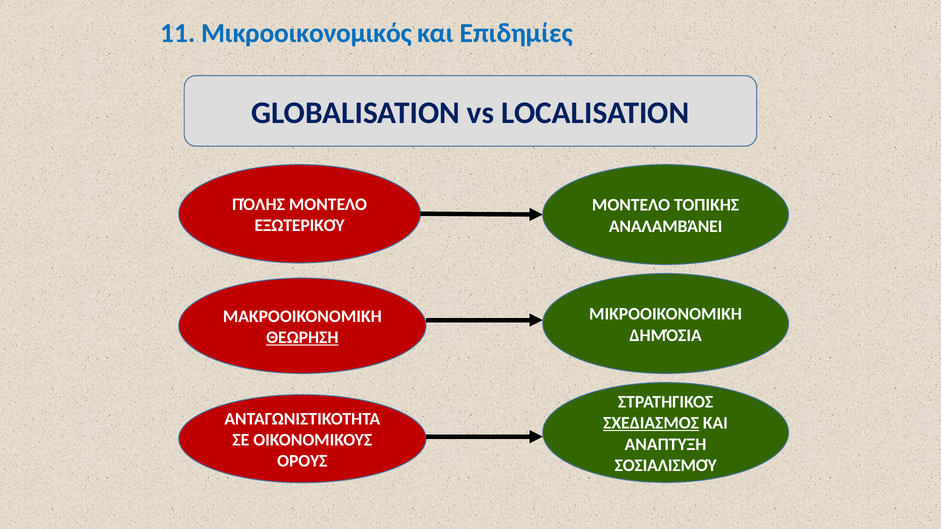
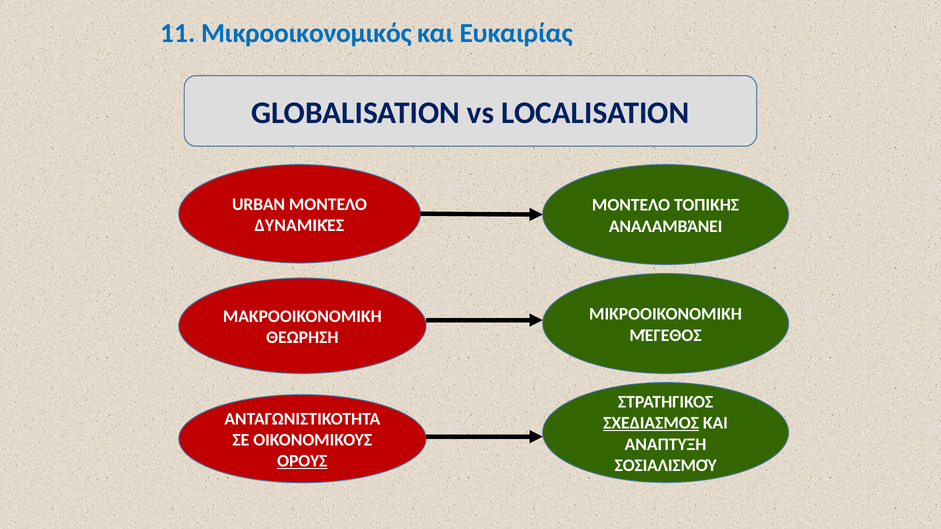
Επιδημίες: Επιδημίες -> Ευκαιρίας (516, 33)
ΠΌΛΗΣ: ΠΌΛΗΣ -> URBAN (259, 205)
ΕΞΩΤΕΡΙΚΟΎ: ΕΞΩΤΕΡΙΚΟΎ -> ΔΥΝΑΜΙΚΈΣ (299, 226)
ΔΗΜΌΣΙΑ: ΔΗΜΌΣΙΑ -> ΜΈΓΕΘΟΣ (666, 335)
ΘΕΩΡΗΣΗ underline: present -> none (302, 338)
ΟΡΟΥΣ underline: none -> present (302, 461)
